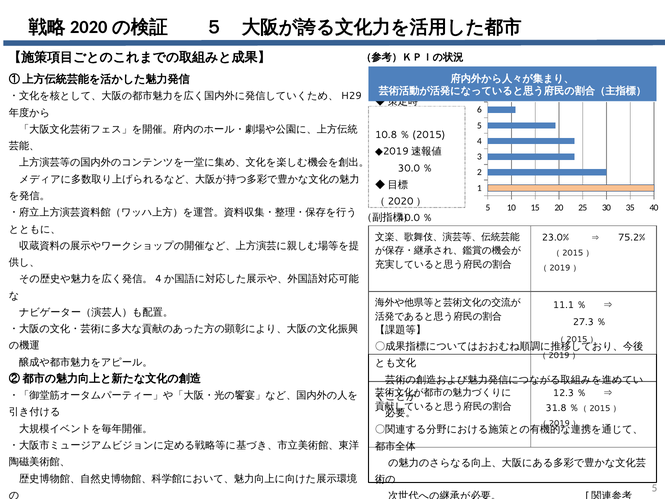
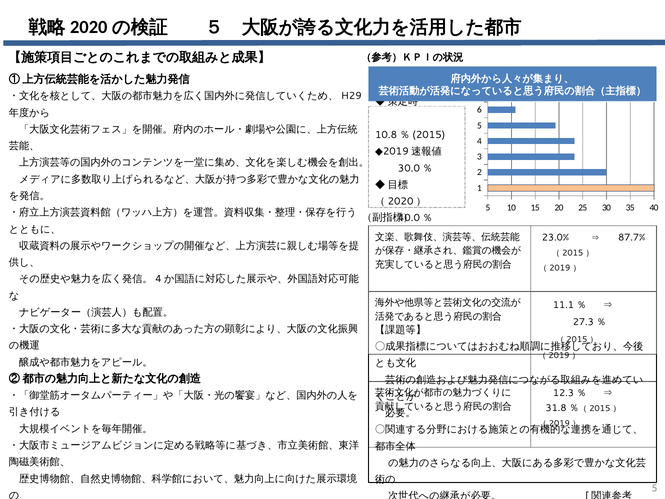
75.2%: 75.2% -> 87.7% (632, 237)
